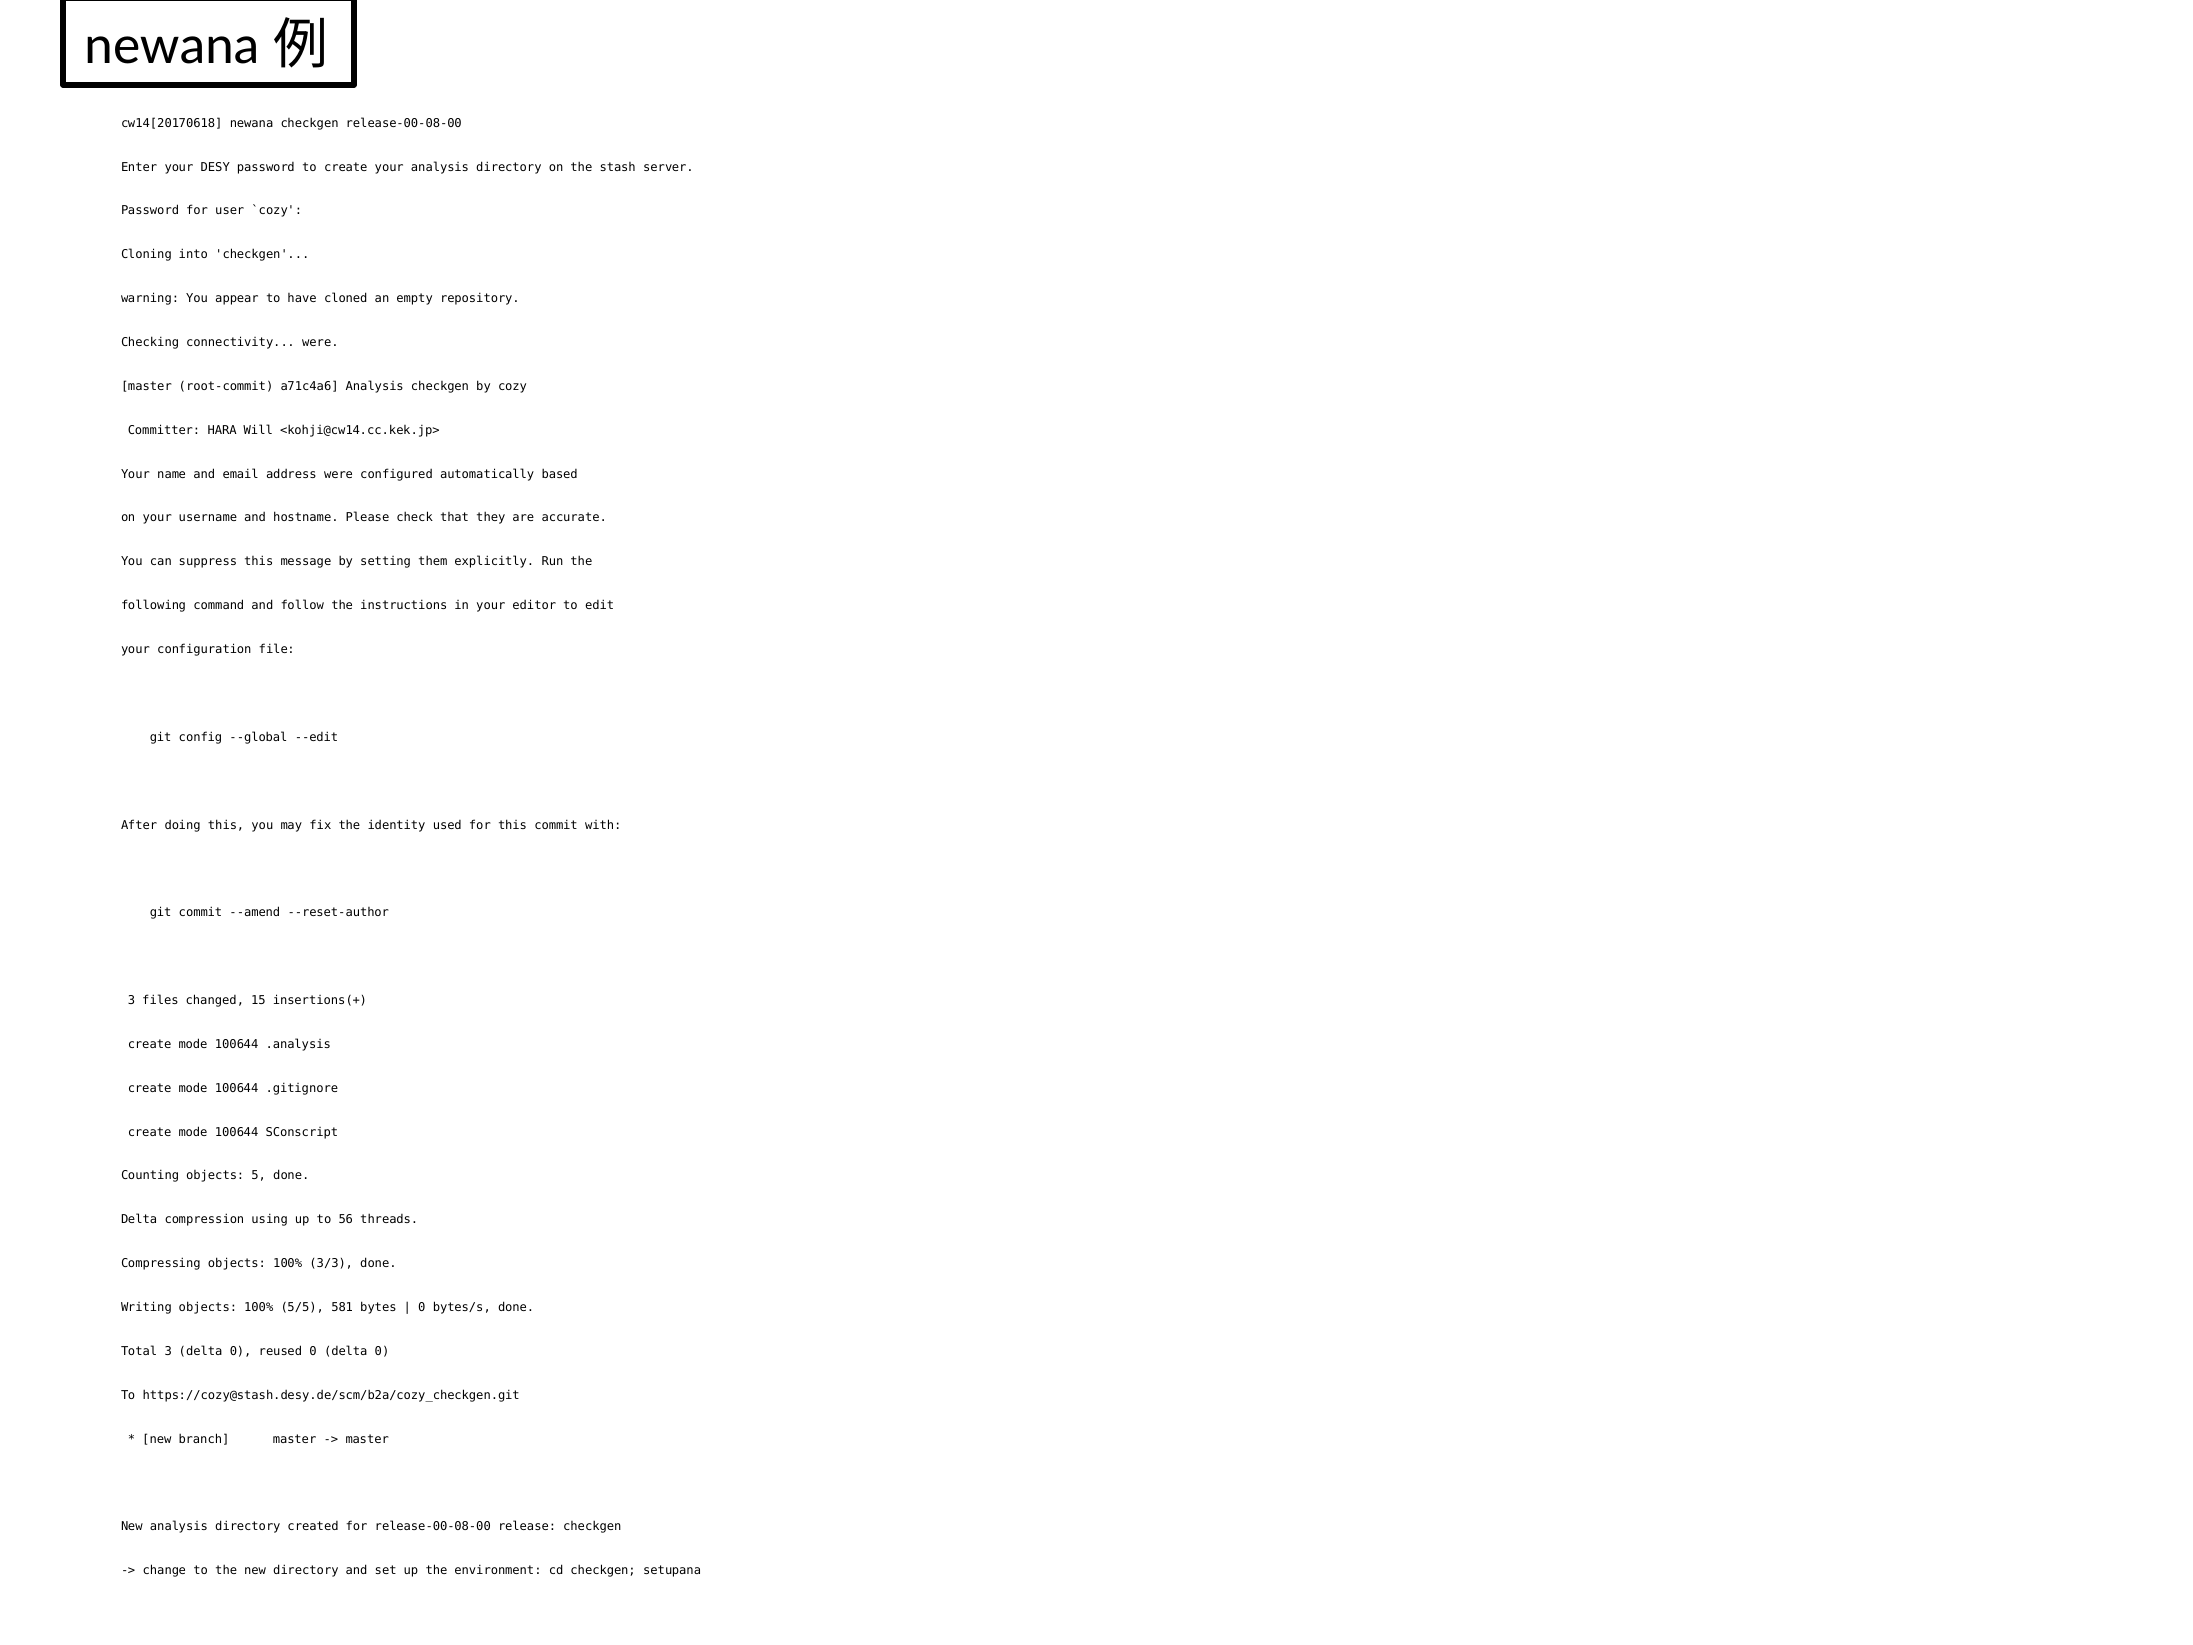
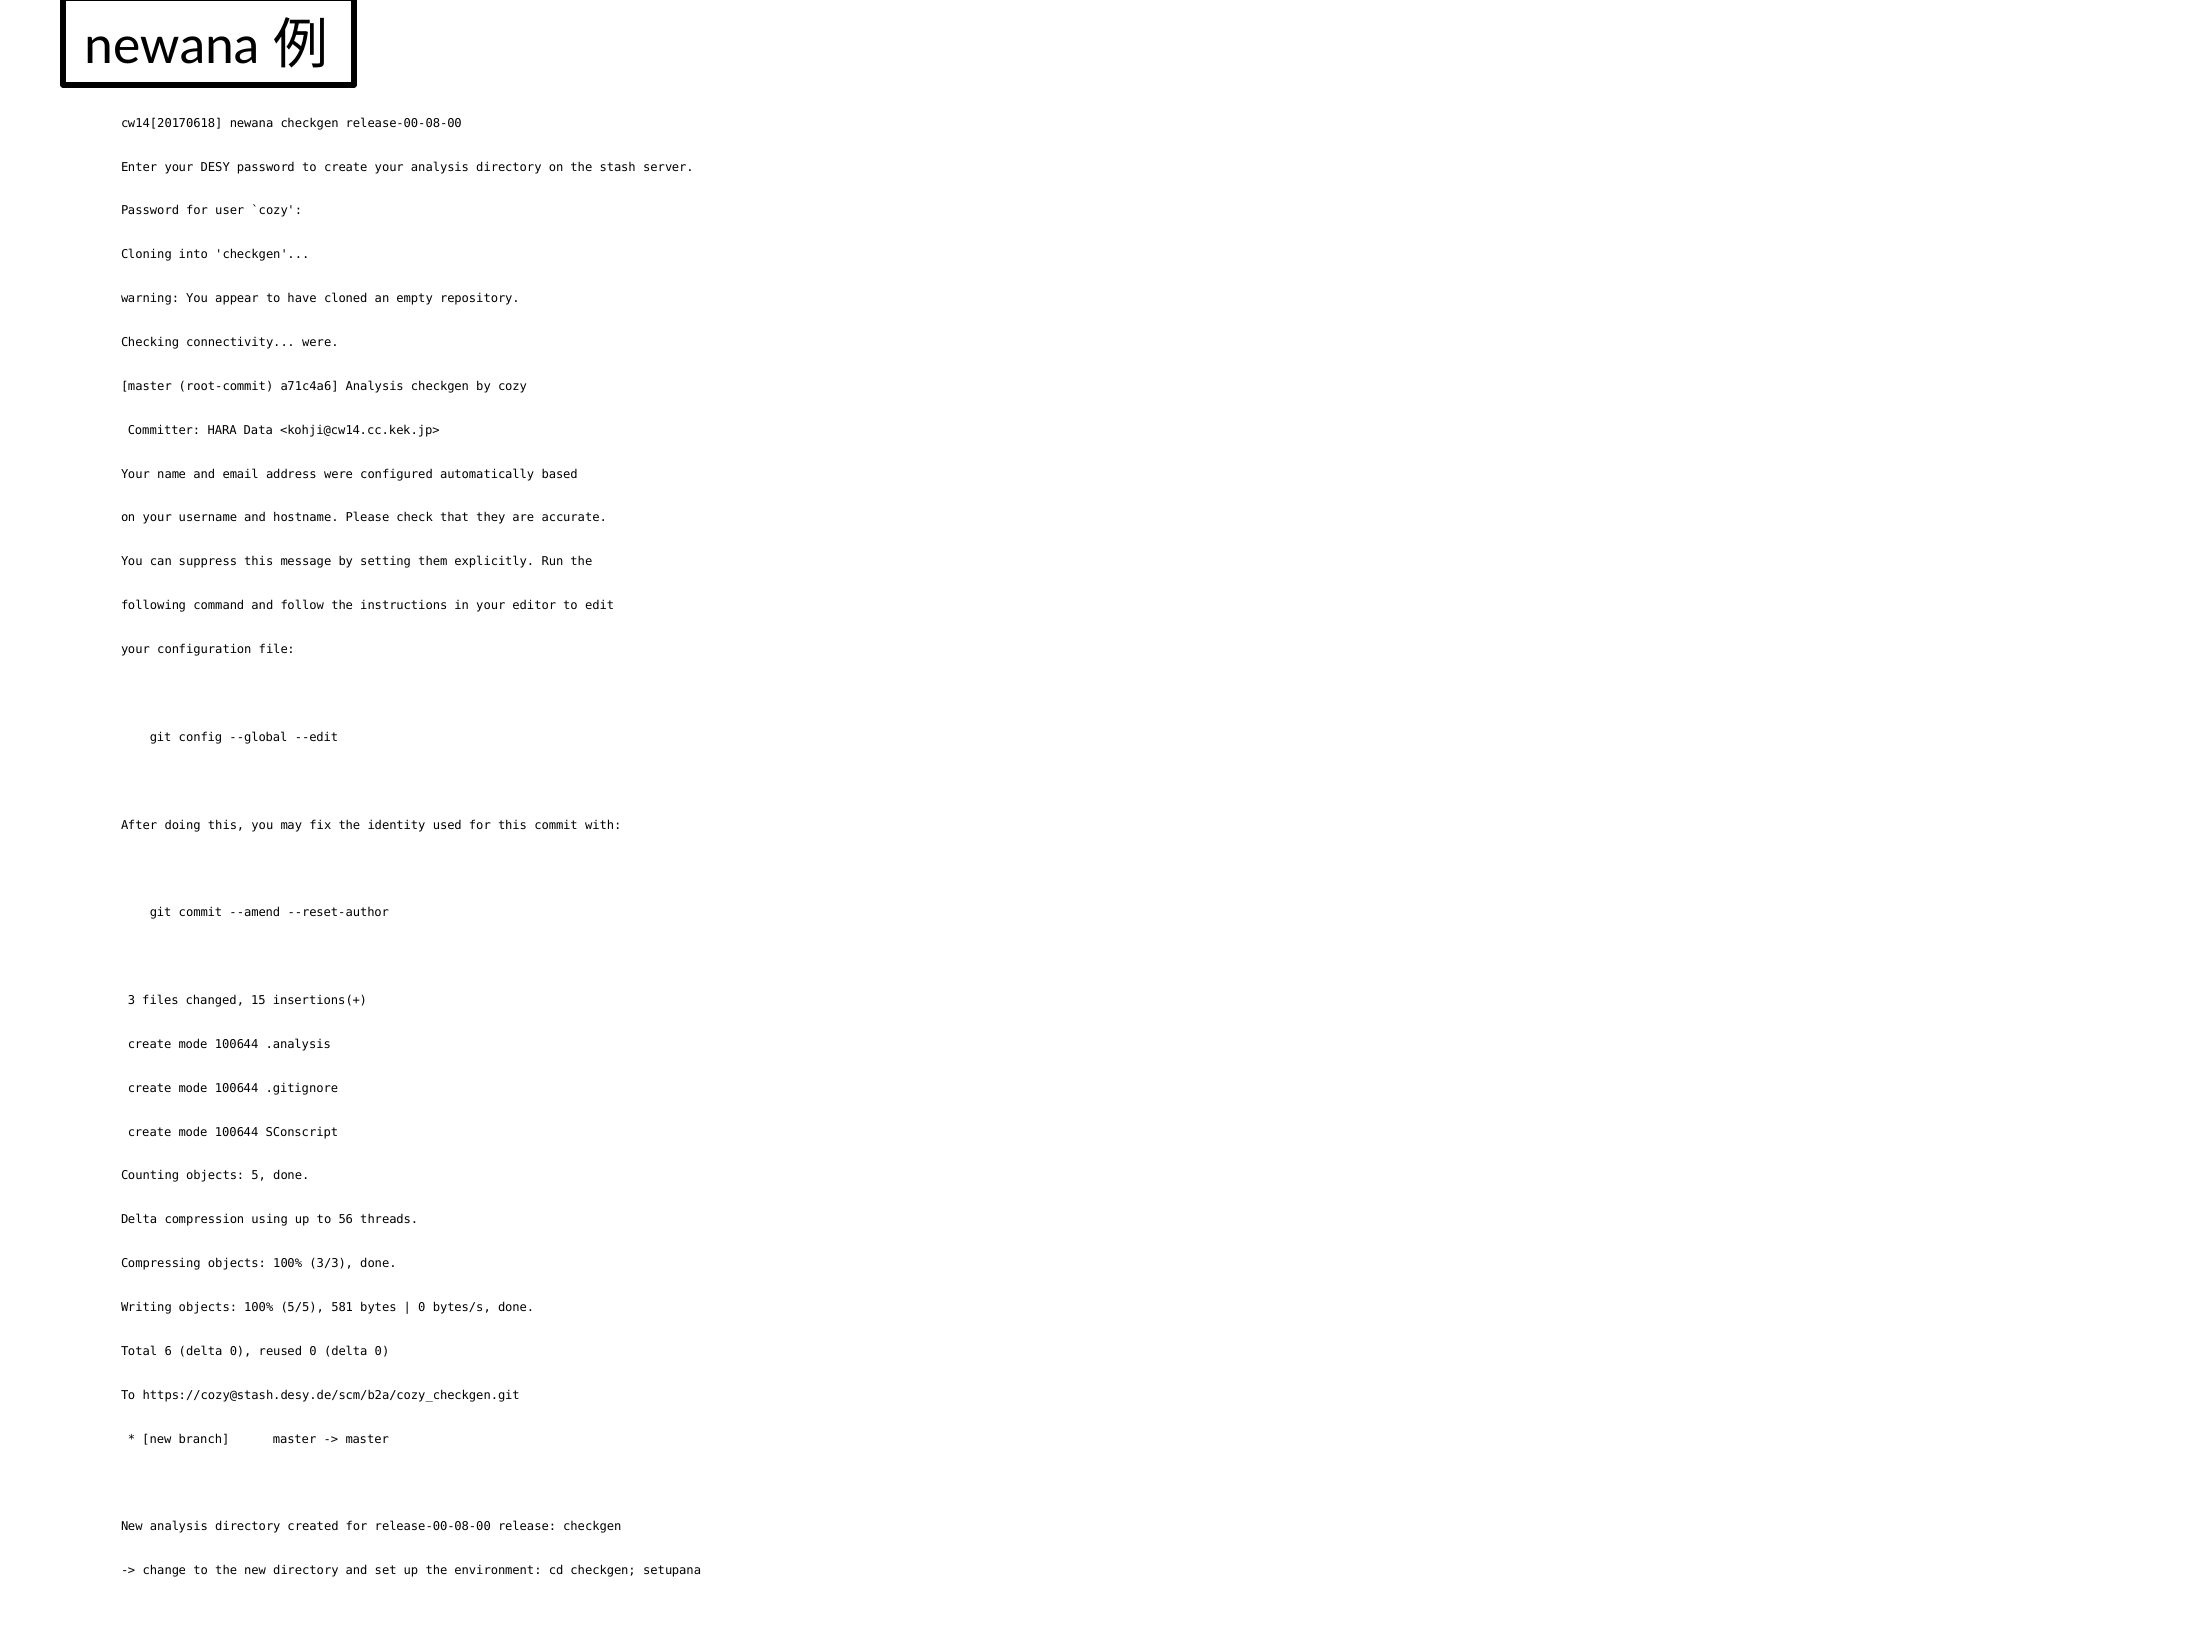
Will: Will -> Data (258, 430)
Total 3: 3 -> 6 (168, 1351)
